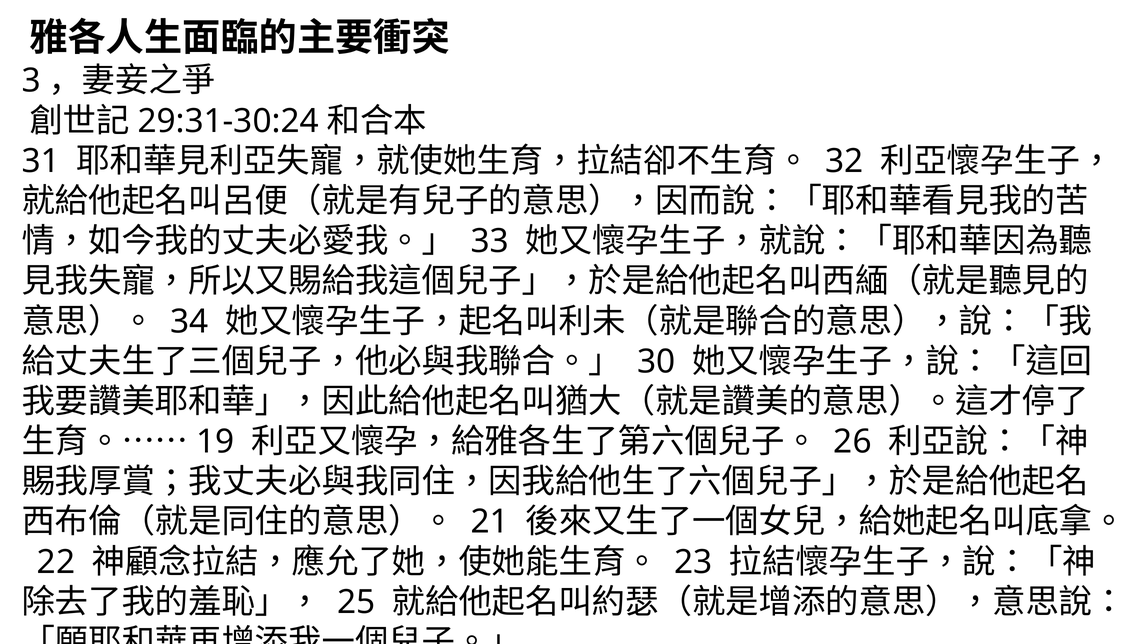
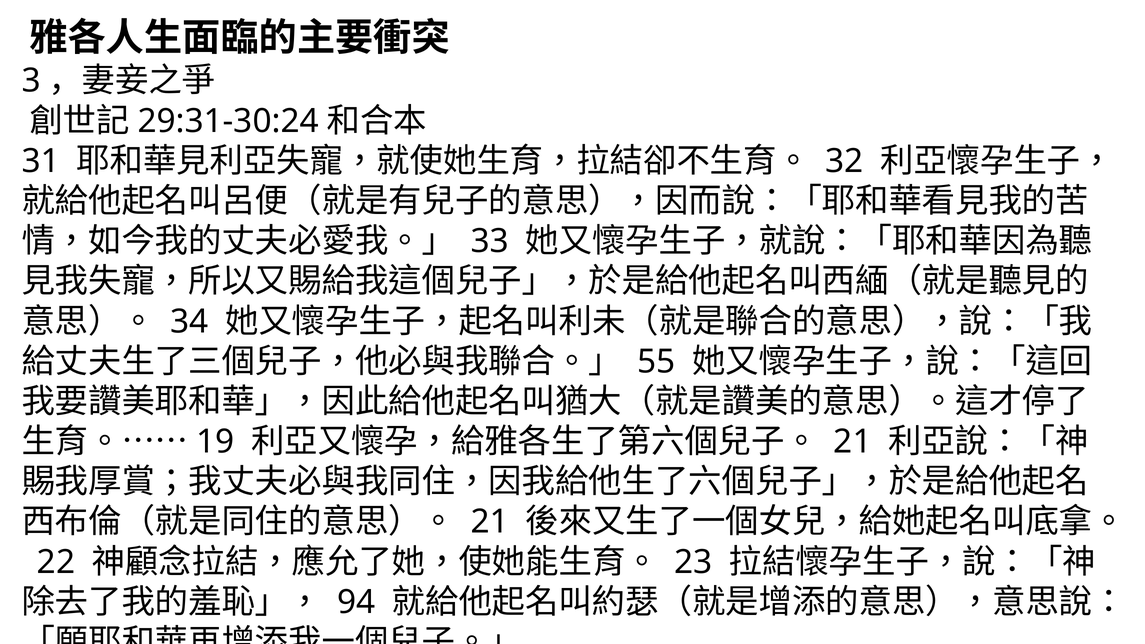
30: 30 -> 55 (656, 362)
26: 26 -> 21 (853, 442)
25: 25 -> 94 (356, 602)
